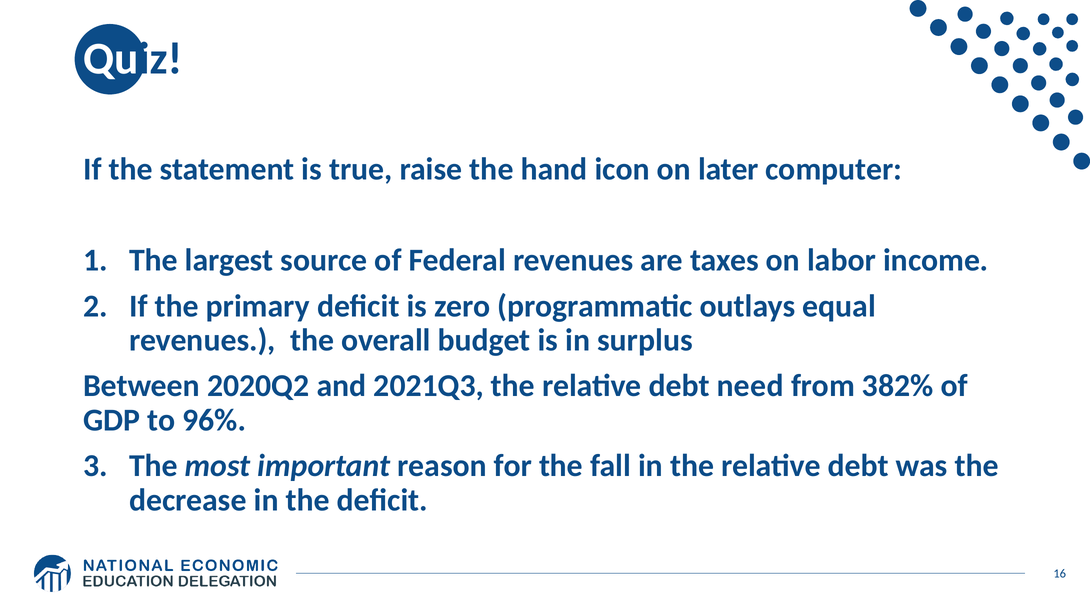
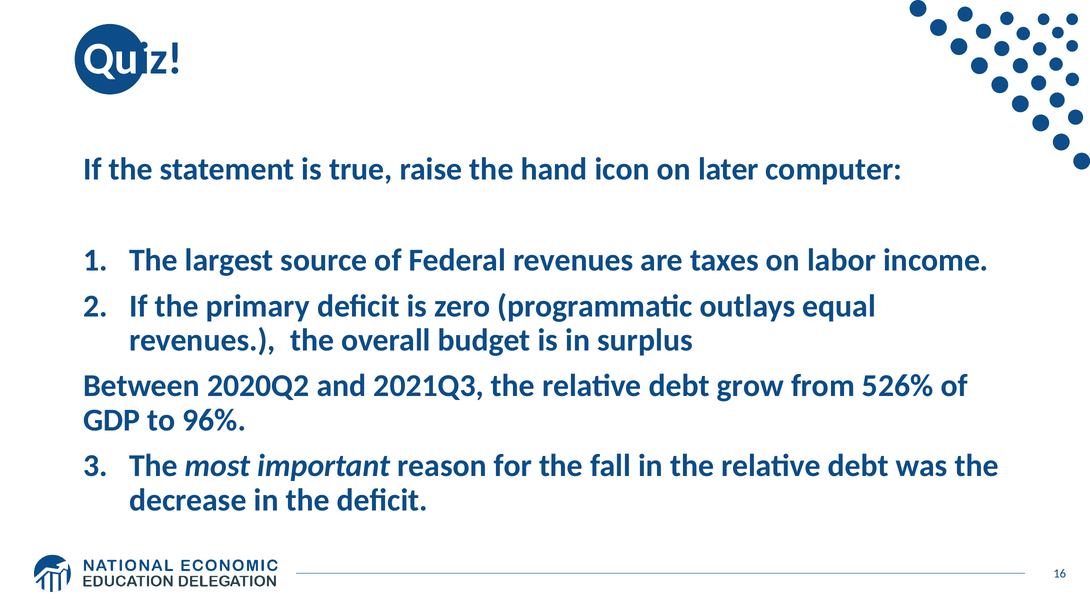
need: need -> grow (750, 386)
382%: 382% -> 526% (898, 386)
